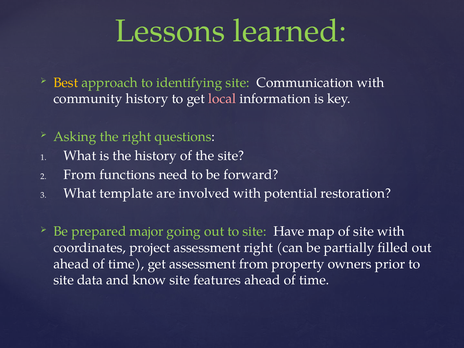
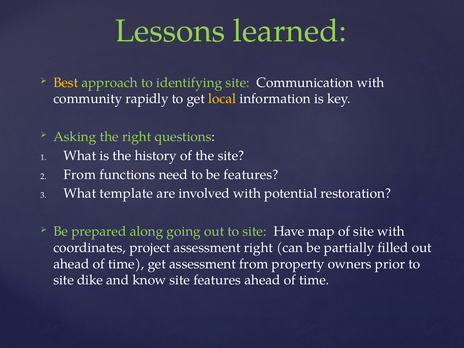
community history: history -> rapidly (147, 99)
local colour: pink -> yellow (222, 99)
be forward: forward -> features (251, 175)
major: major -> along (146, 231)
data: data -> dike (90, 280)
